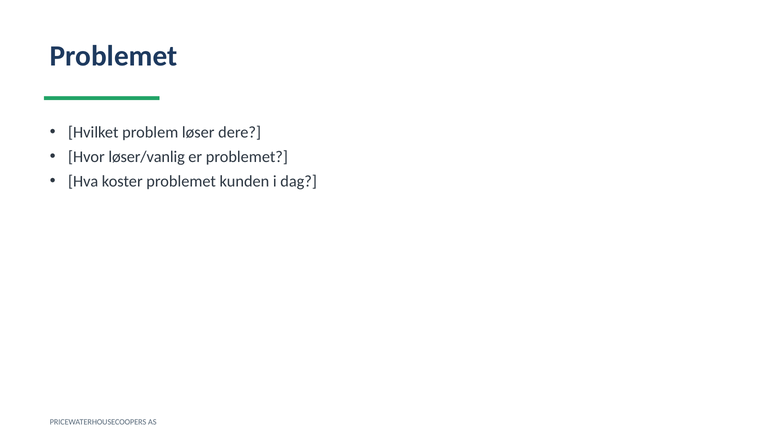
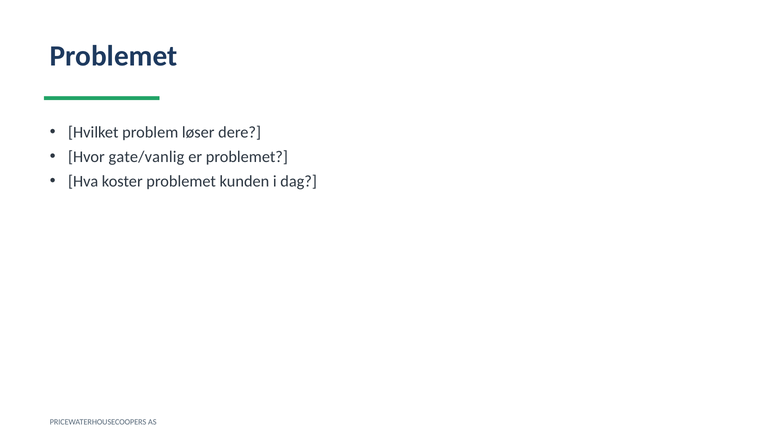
løser/vanlig: løser/vanlig -> gate/vanlig (146, 157)
